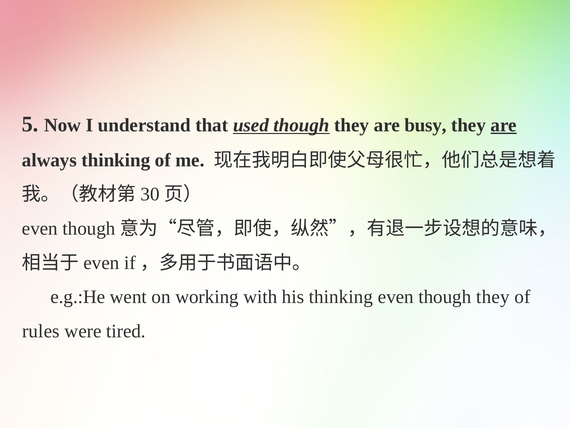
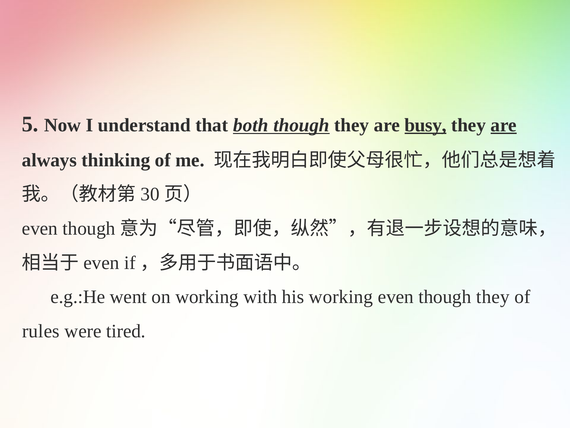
used: used -> both (251, 125)
busy underline: none -> present (426, 125)
his thinking: thinking -> working (341, 297)
